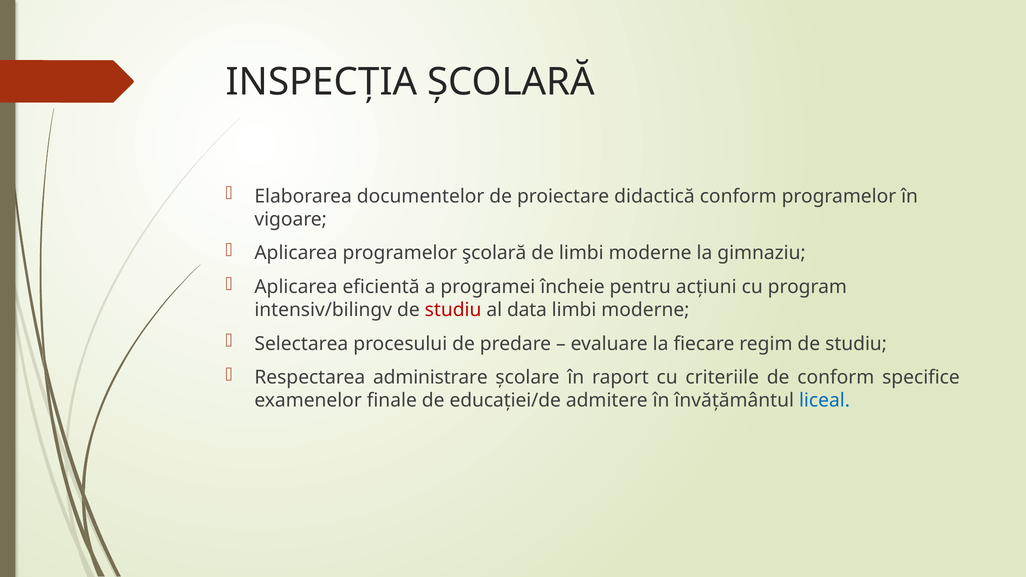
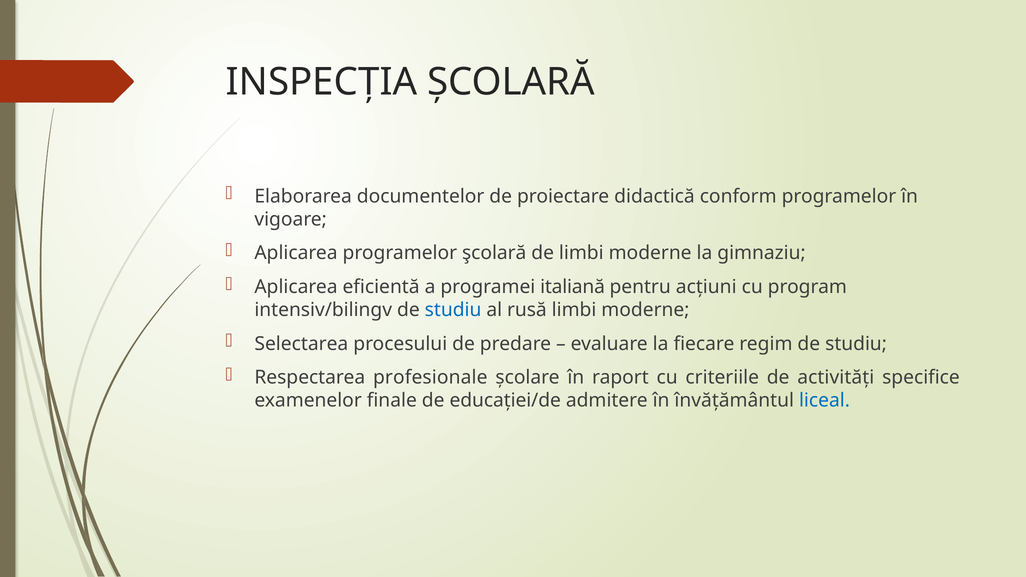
încheie: încheie -> italiană (573, 287)
studiu colour: red -> blue (453, 310)
data: data -> rusă (527, 310)
administrare: administrare -> profesionale (430, 378)
de conform: conform -> activități (836, 378)
